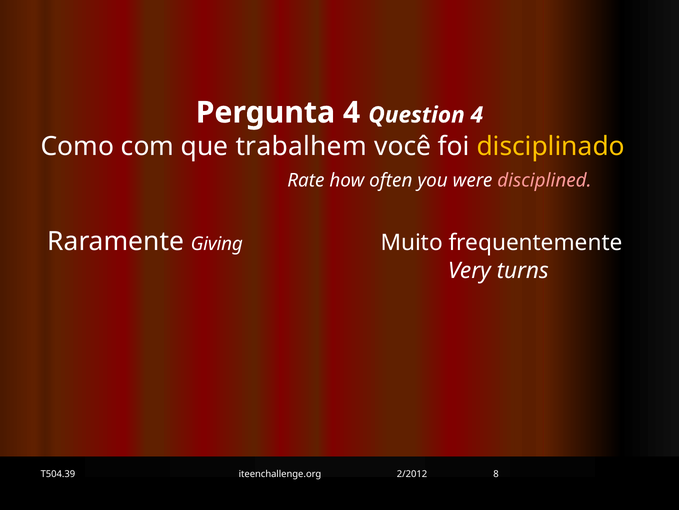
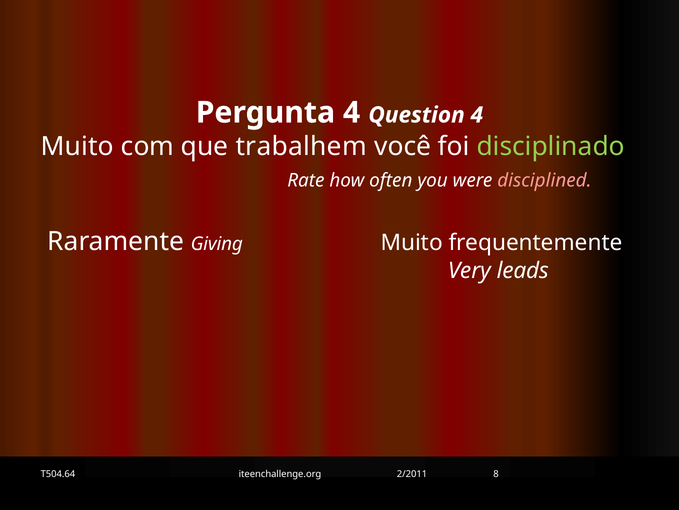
Como: Como -> Muito (77, 146)
disciplinado colour: yellow -> light green (551, 146)
turns: turns -> leads (523, 270)
T504.39: T504.39 -> T504.64 (58, 474)
2/2012: 2/2012 -> 2/2011 (412, 474)
